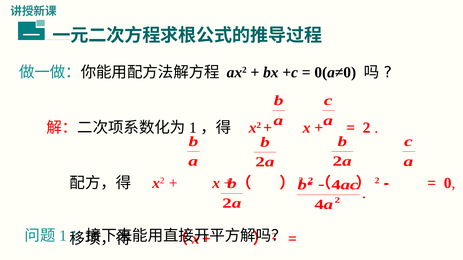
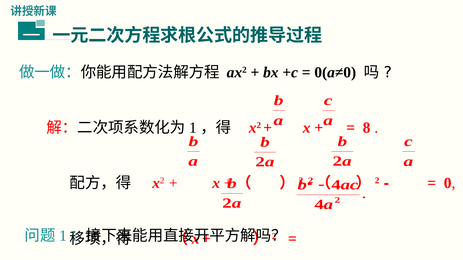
2: 2 -> 8 (367, 128)
